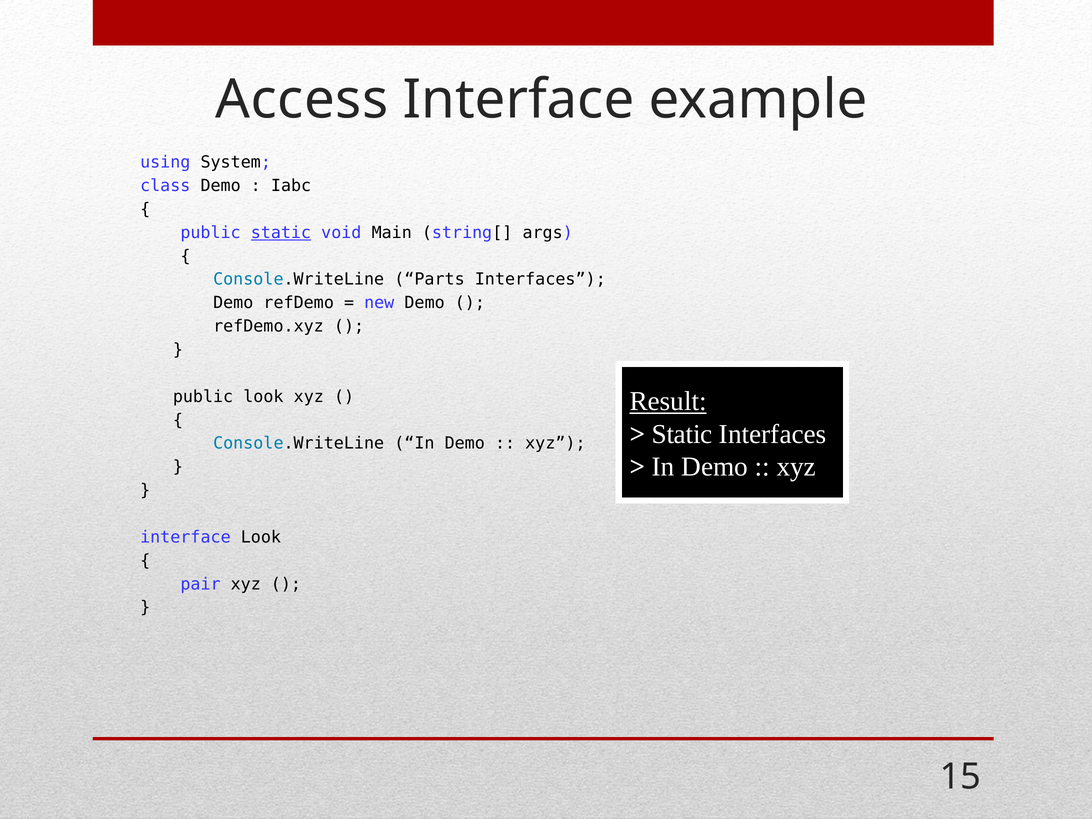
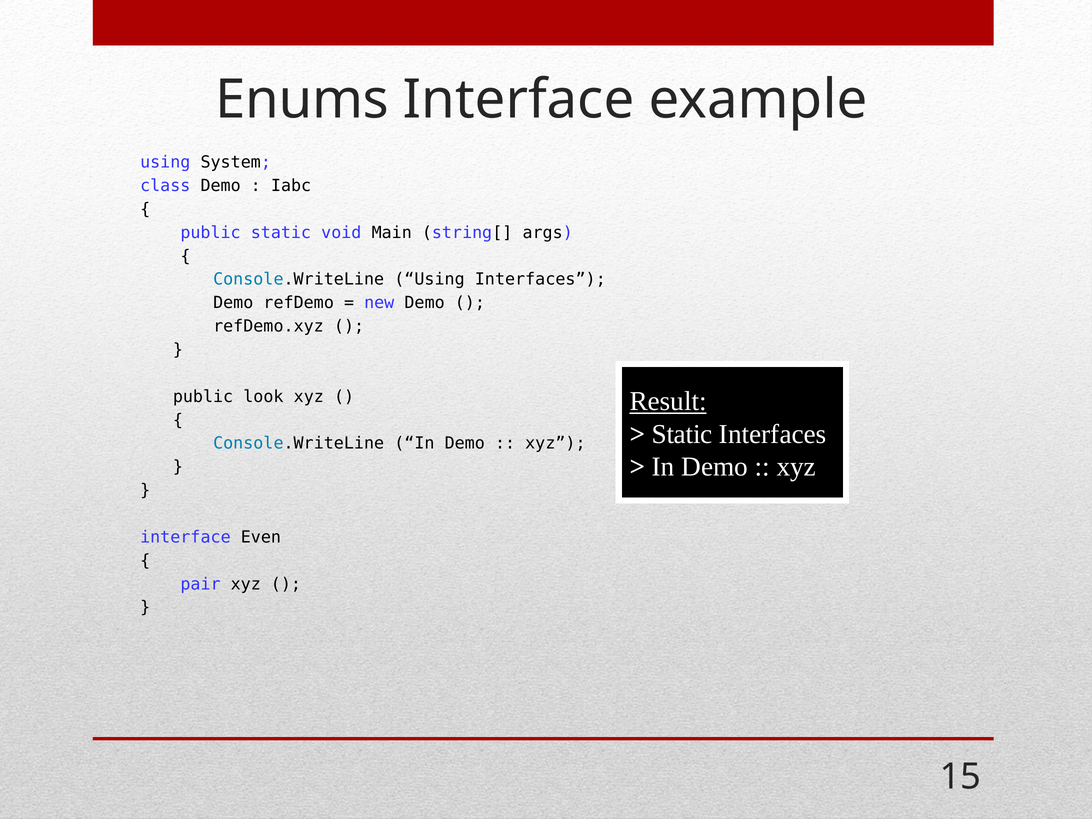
Access: Access -> Enums (302, 100)
static underline: present -> none (281, 233)
Console.WriteLine Parts: Parts -> Using (430, 279)
interface Look: Look -> Even (261, 537)
